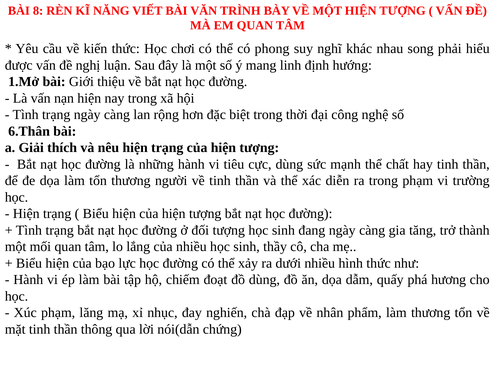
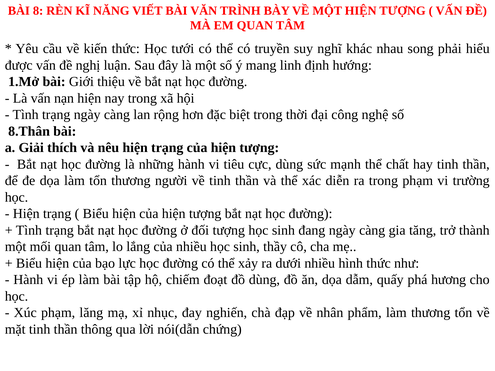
chơi: chơi -> tưới (183, 49)
phong: phong -> truyền (272, 49)
6.Thân: 6.Thân -> 8.Thân (29, 131)
